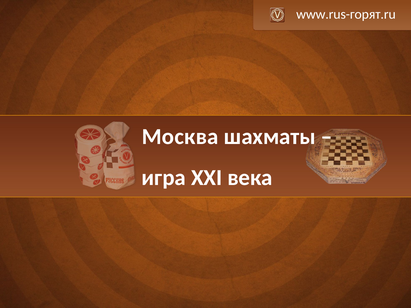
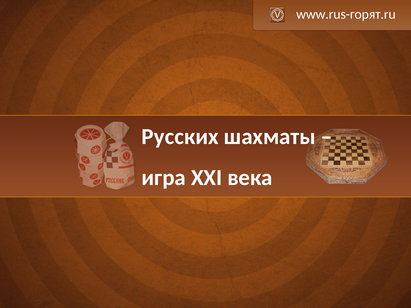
Москва: Москва -> Русских (180, 137)
